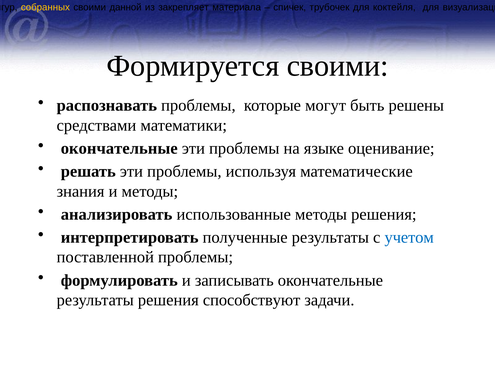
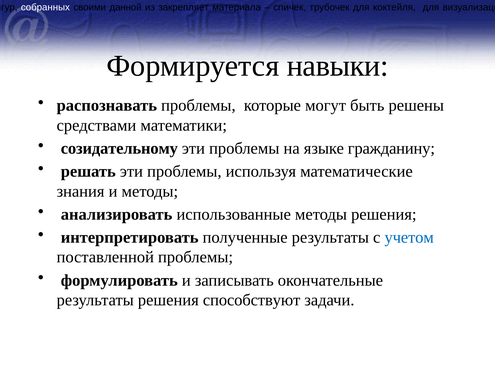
собранных colour: yellow -> white (45, 7)
Формируется своими: своими -> навыки (338, 66)
окончательные: окончательные -> созидательному (119, 148)
оценивание: оценивание -> гражданину (391, 148)
